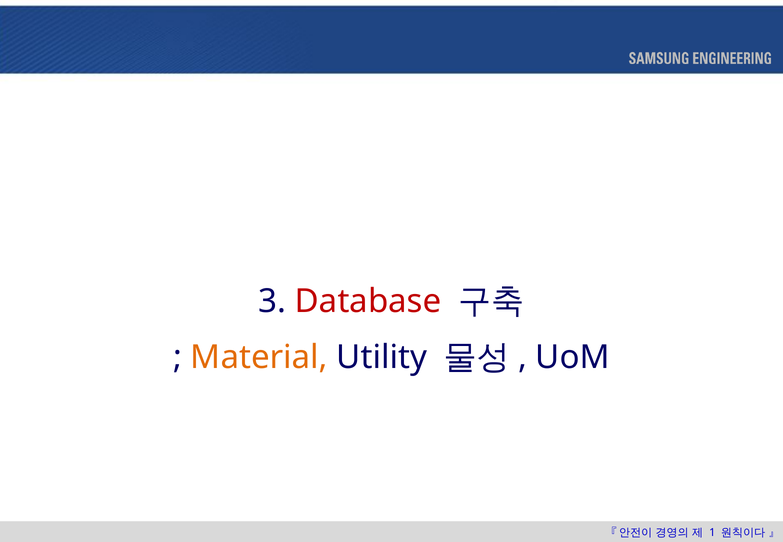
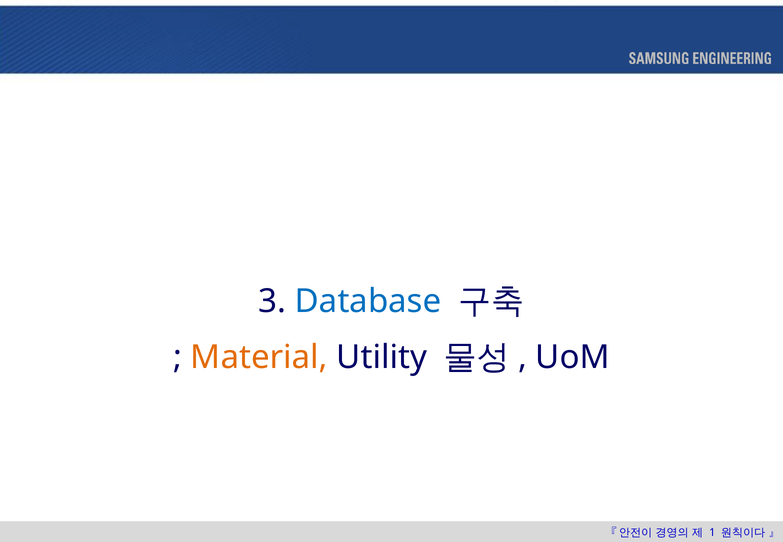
Database colour: red -> blue (368, 301)
